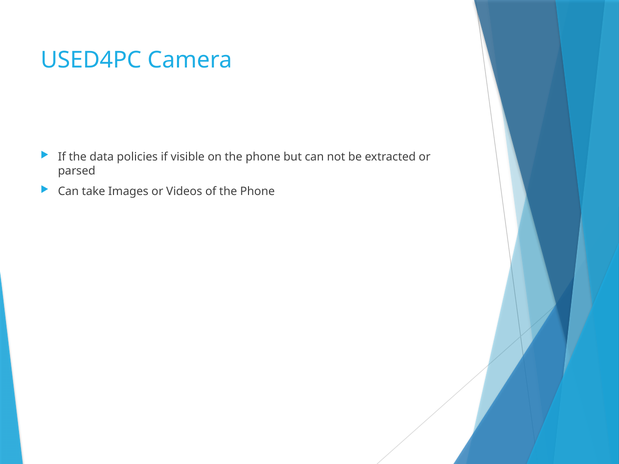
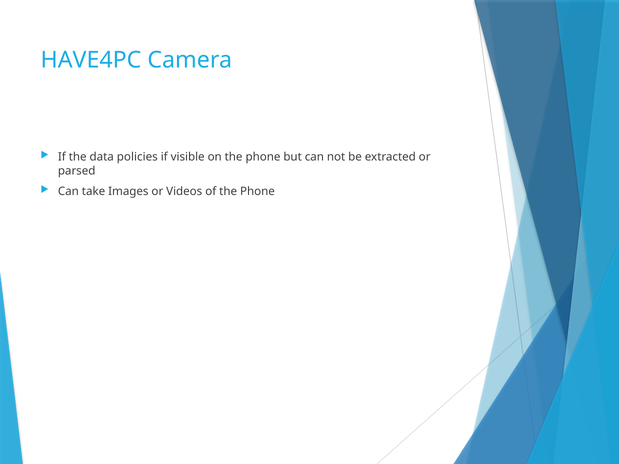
USED4PC: USED4PC -> HAVE4PC (91, 60)
